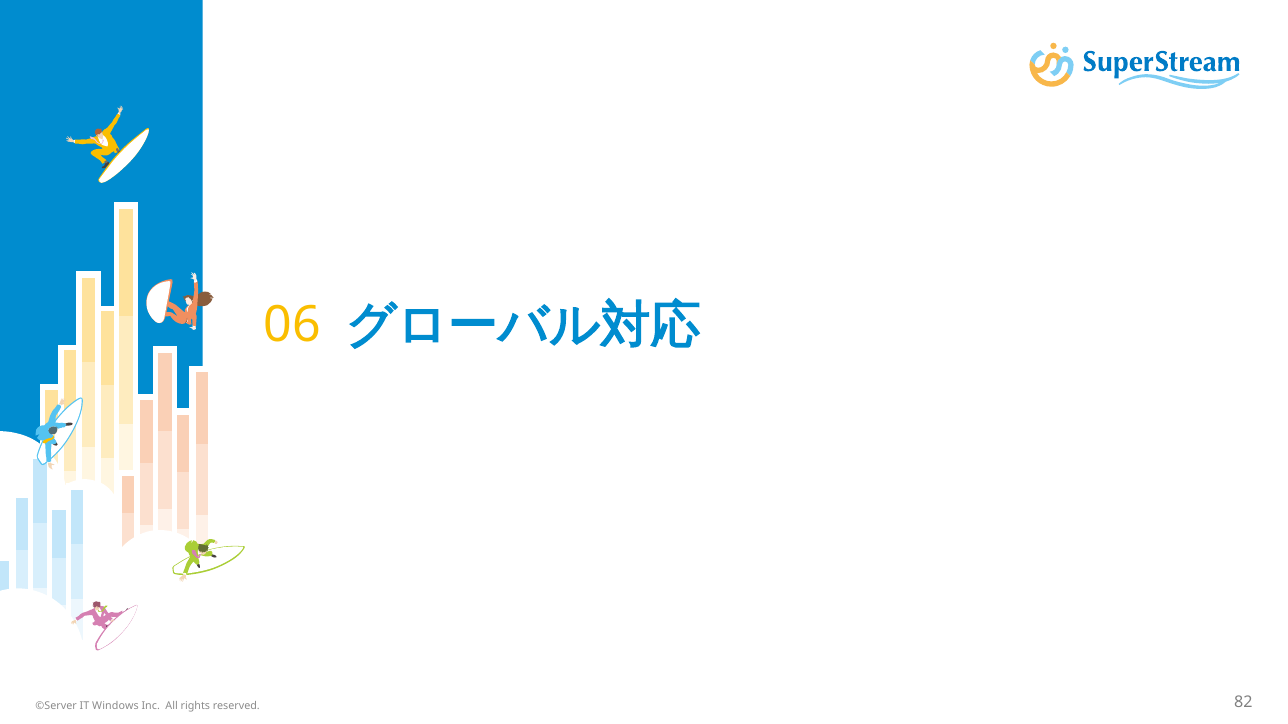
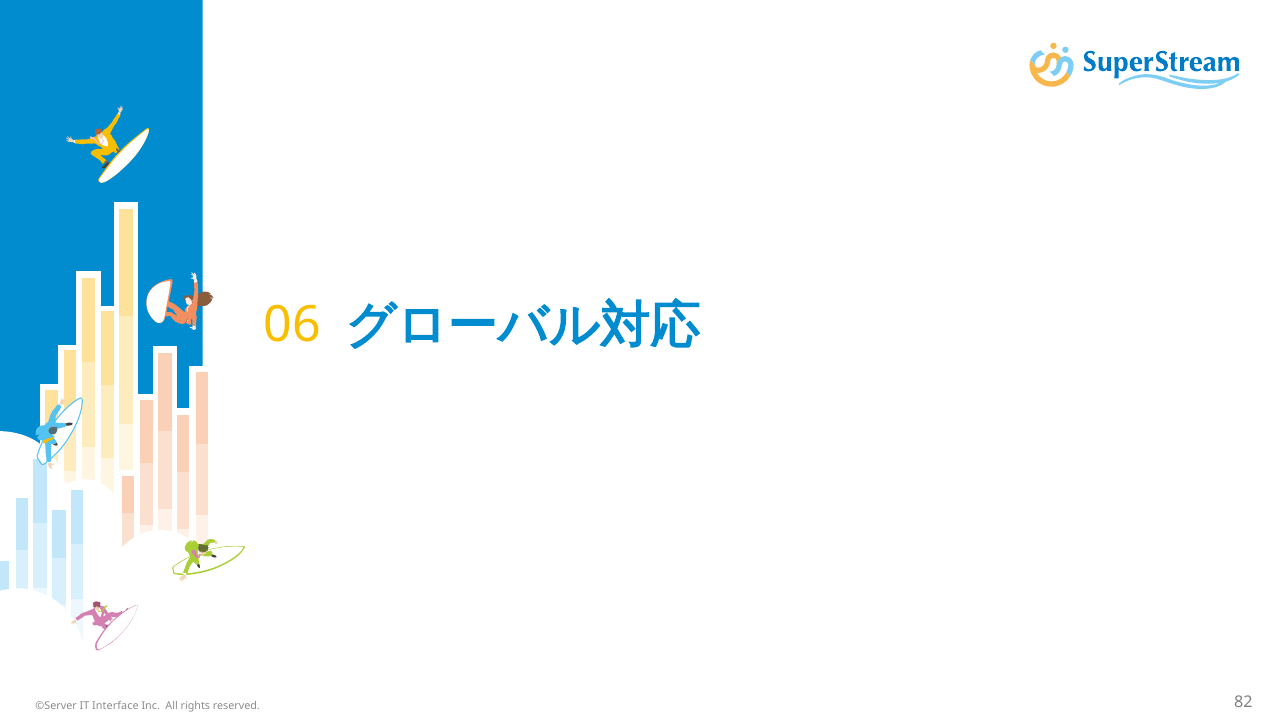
Windows: Windows -> Interface (115, 706)
